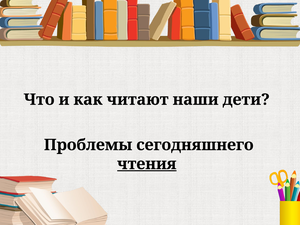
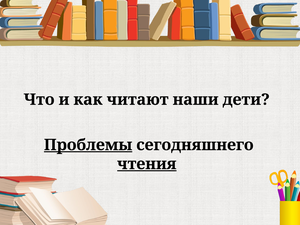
Проблемы underline: none -> present (88, 145)
